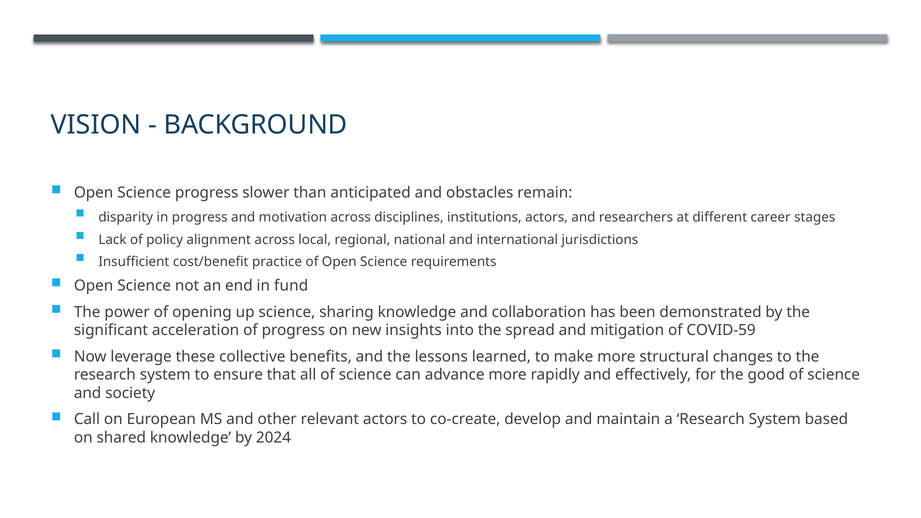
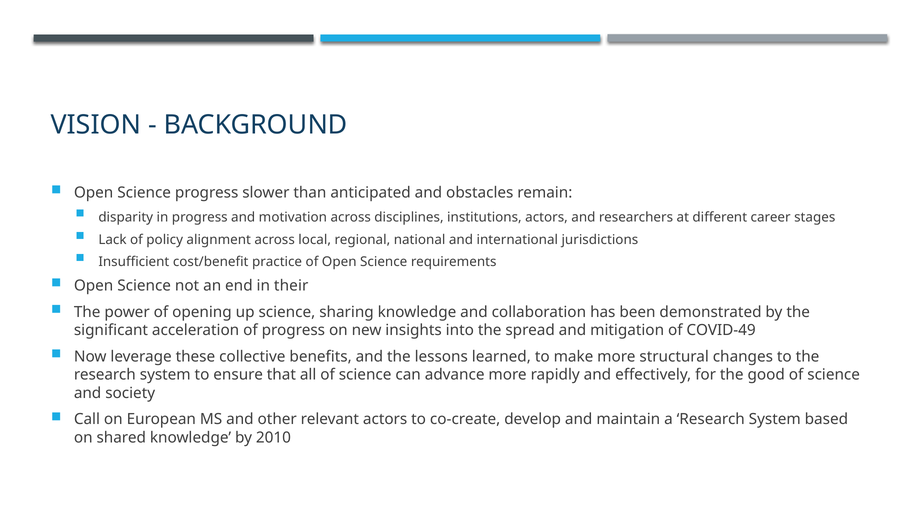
fund: fund -> their (291, 286)
COVID-59: COVID-59 -> COVID-49 (721, 330)
2024: 2024 -> 2010 (273, 438)
